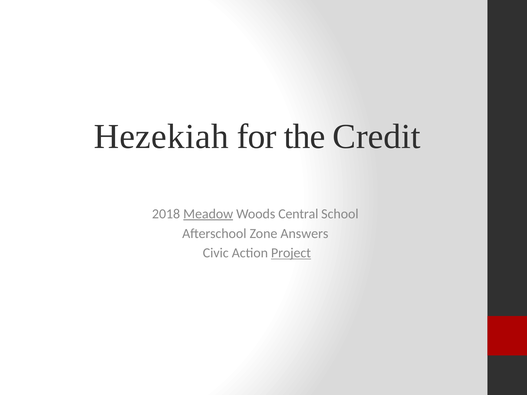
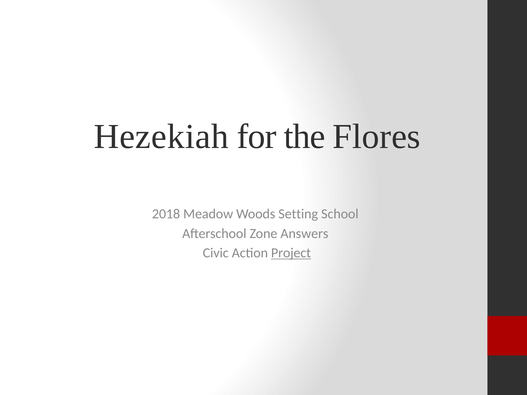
Credit: Credit -> Flores (377, 137)
Meadow underline: present -> none (208, 214)
Central: Central -> Setting (298, 214)
